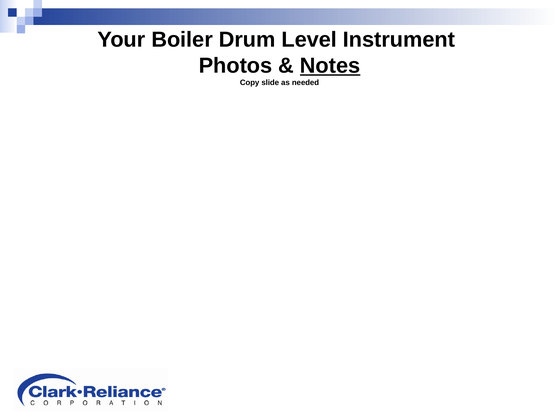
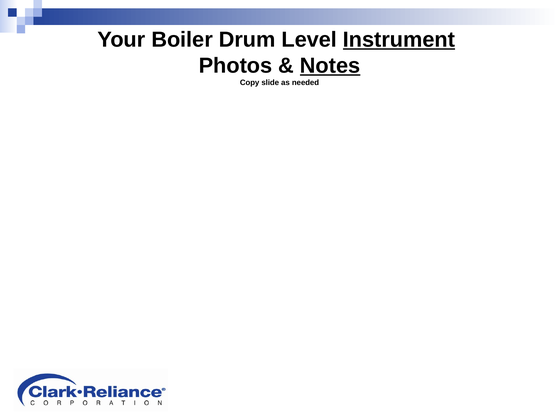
Instrument underline: none -> present (399, 40)
